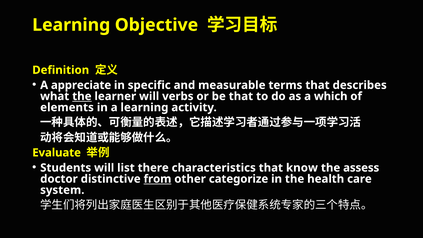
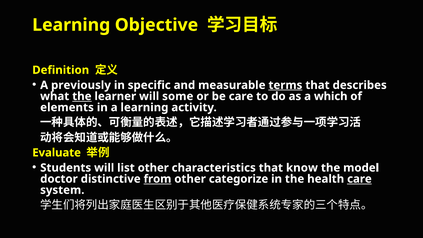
appreciate: appreciate -> previously (81, 85)
terms underline: none -> present (285, 85)
verbs: verbs -> some (178, 96)
be that: that -> care (241, 96)
list there: there -> other (153, 168)
assess: assess -> model (361, 168)
care underline: none -> present (359, 179)
